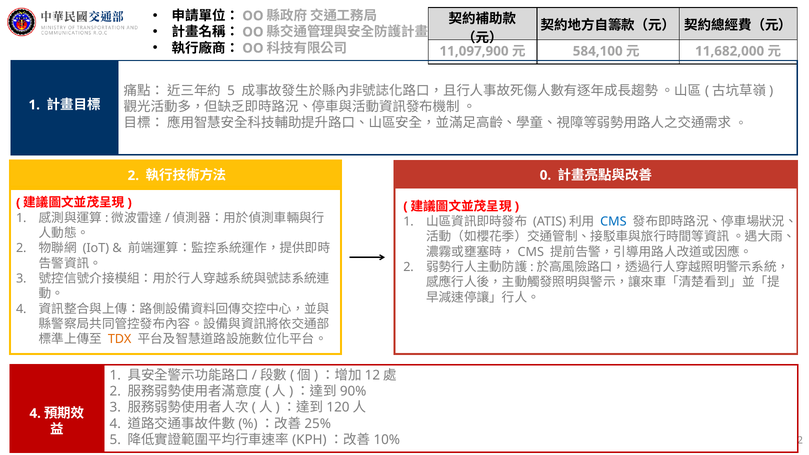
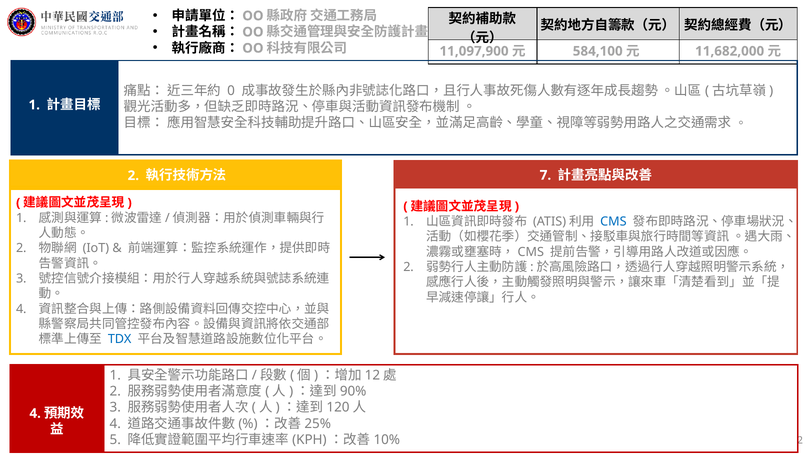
5: 5 -> 0 (231, 91)
0: 0 -> 7 (545, 175)
TDX colour: orange -> blue (120, 339)
